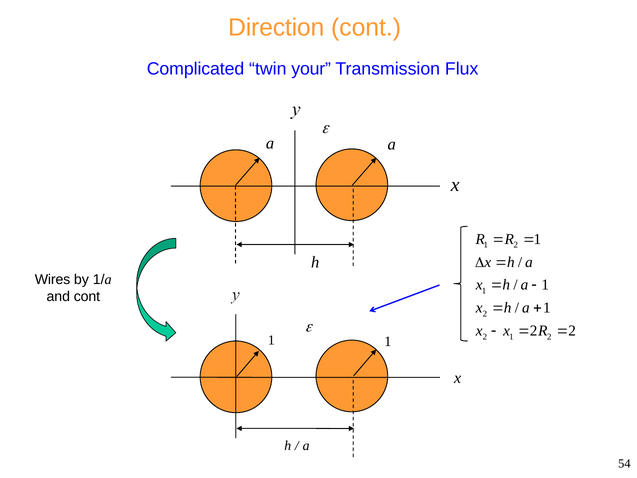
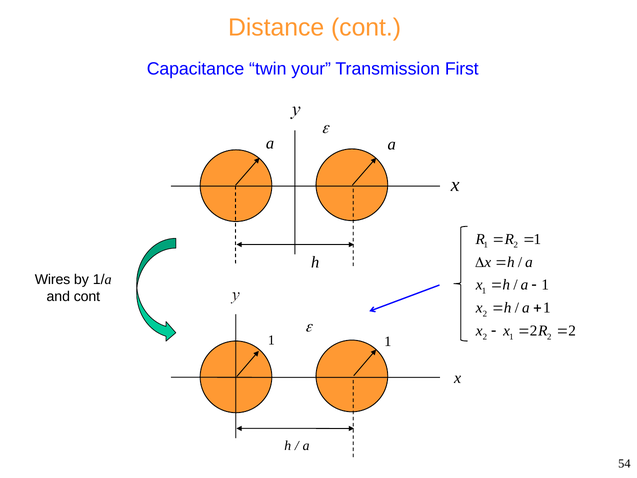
Direction: Direction -> Distance (276, 27)
Complicated: Complicated -> Capacitance (196, 69)
Flux: Flux -> First (462, 69)
